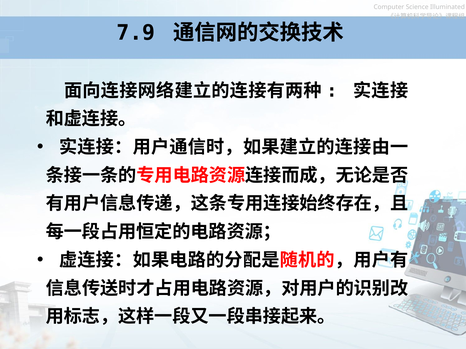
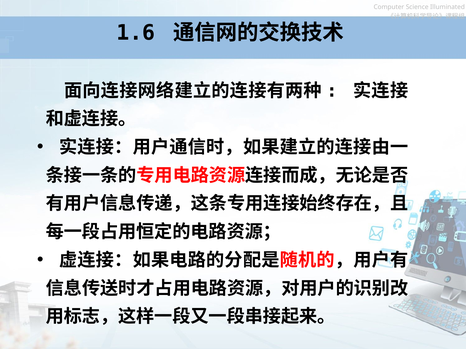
7.9: 7.9 -> 1.6 (136, 33)
